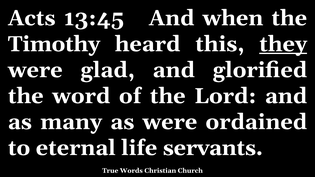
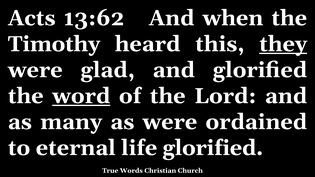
13:45: 13:45 -> 13:62 (94, 18)
word underline: none -> present (81, 96)
life servants: servants -> glorified (213, 148)
